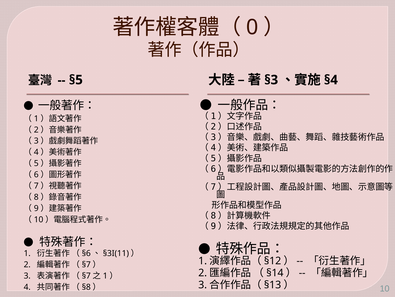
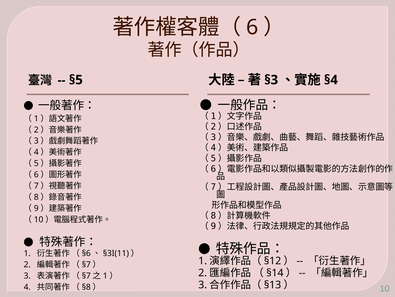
0: 0 -> 6 (252, 27)
